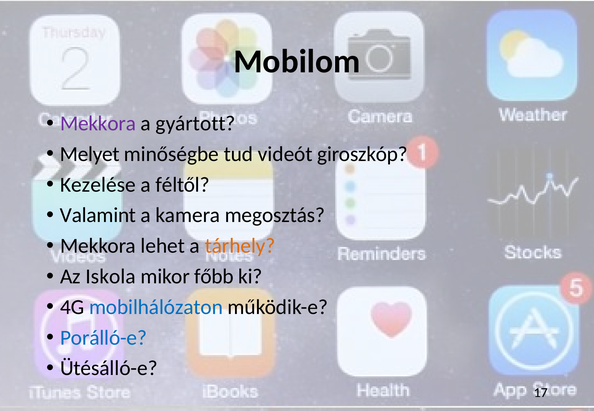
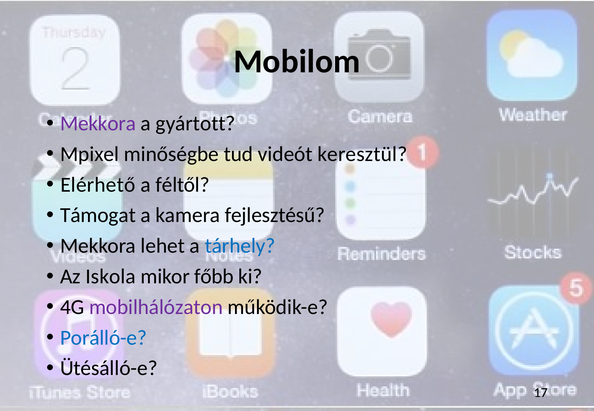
Melyet: Melyet -> Mpixel (90, 154)
giroszkóp: giroszkóp -> keresztül (362, 154)
Kezelése: Kezelése -> Elérhető (98, 185)
Valamint: Valamint -> Támogat (98, 215)
megosztás: megosztás -> fejlesztésű (275, 215)
tárhely colour: orange -> blue (240, 246)
mobilhálózaton colour: blue -> purple (156, 307)
